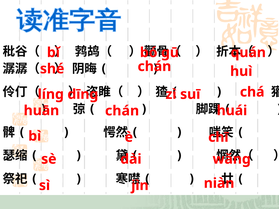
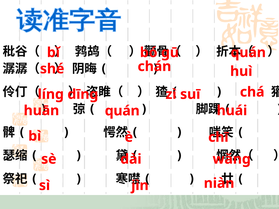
chán: chán -> quán (122, 111)
